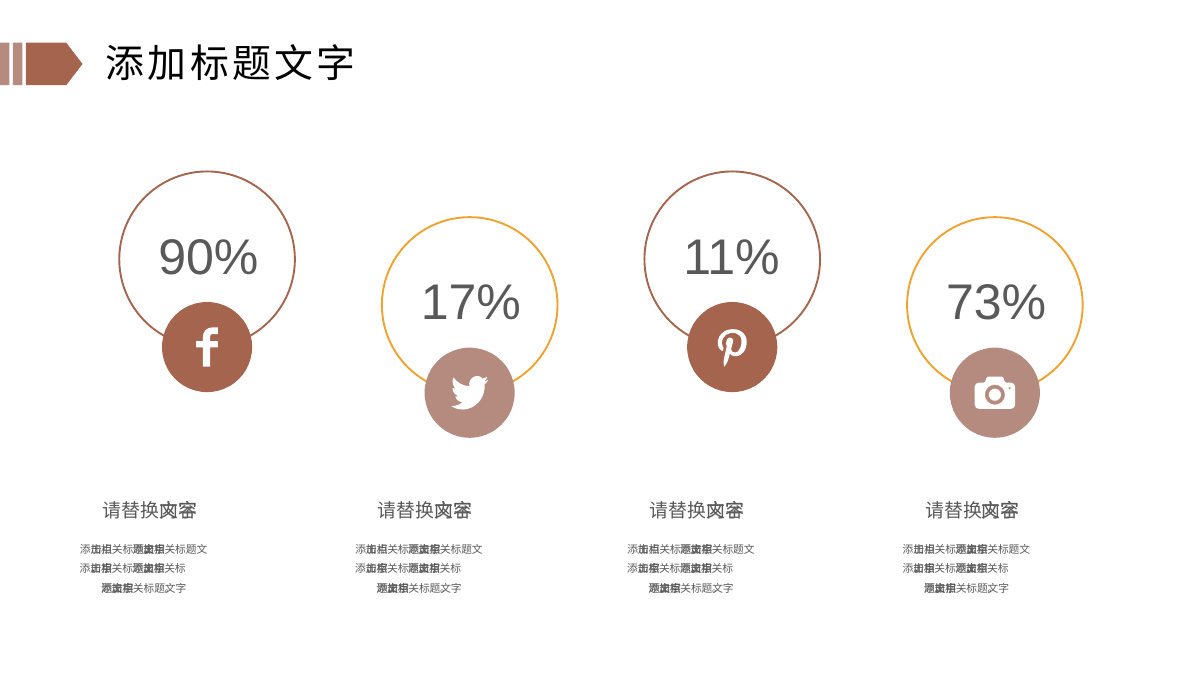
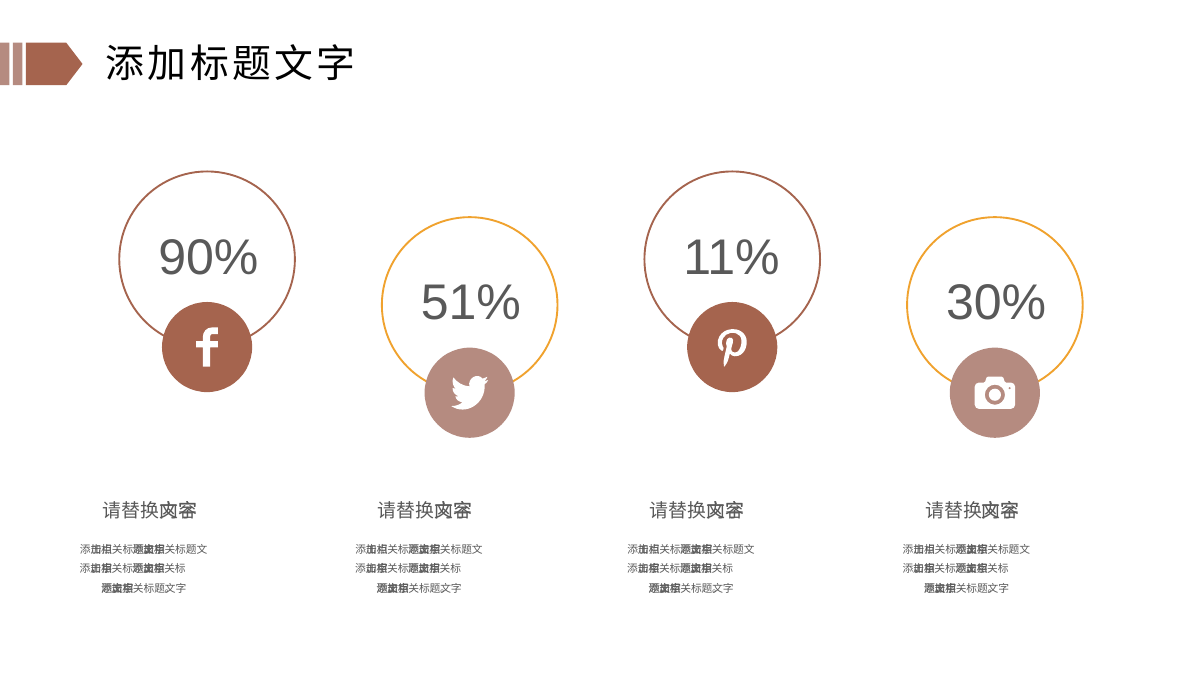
17%: 17% -> 51% (471, 304)
73%: 73% -> 30% (996, 304)
